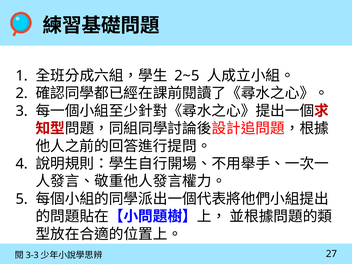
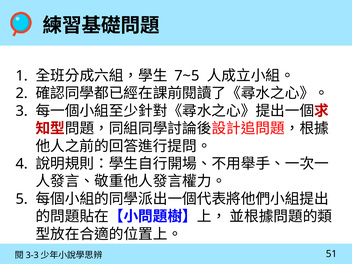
2~5: 2~5 -> 7~5 (187, 76)
27: 27 -> 51 (331, 254)
